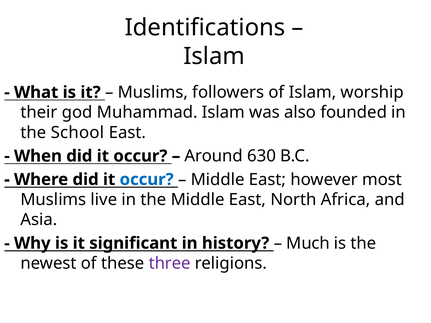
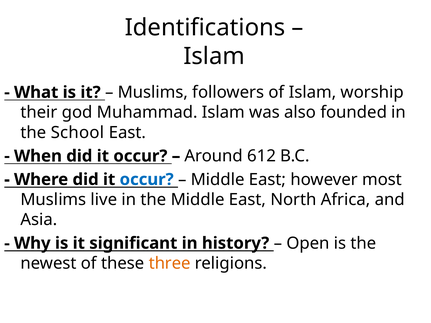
630: 630 -> 612 (262, 156)
Much: Much -> Open (308, 243)
three colour: purple -> orange (170, 263)
